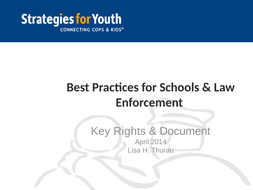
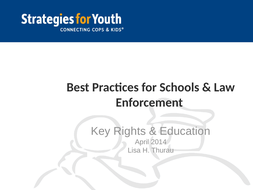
Document: Document -> Education (185, 131)
